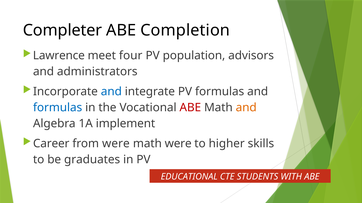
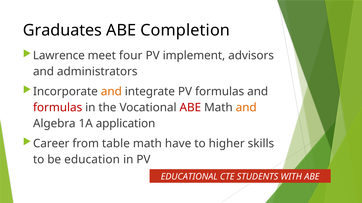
Completer: Completer -> Graduates (62, 30)
population: population -> implement (194, 56)
and colour: blue -> orange (111, 92)
formulas colour: blue -> red (58, 108)
implement: implement -> application (126, 124)
from were: were -> table (116, 144)
math were: were -> have (178, 144)
graduates: graduates -> education (92, 160)
